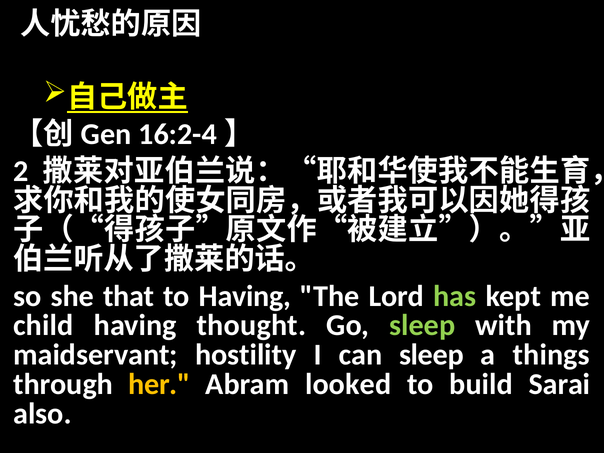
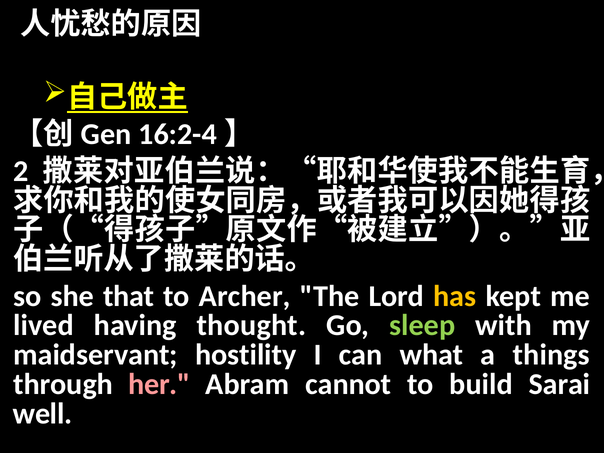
to Having: Having -> Archer (245, 296)
has colour: light green -> yellow (455, 296)
child: child -> lived (43, 326)
can sleep: sleep -> what (432, 355)
her colour: yellow -> pink (159, 384)
looked: looked -> cannot (348, 384)
also: also -> well (43, 414)
